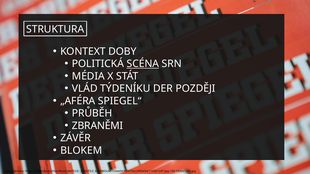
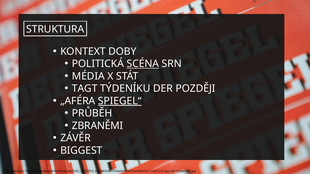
VLÁD: VLÁD -> TAGT (85, 89)
SPIEGEL“ underline: none -> present (120, 101)
BLOKEM: BLOKEM -> BIGGEST (81, 151)
